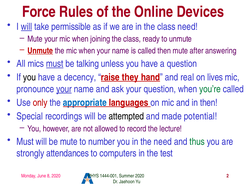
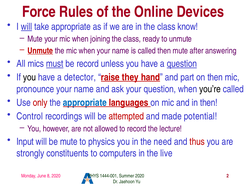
take permissible: permissible -> appropriate (71, 27)
class need: need -> know (188, 27)
be talking: talking -> record (88, 63)
question underline: none -> present (182, 63)
decency: decency -> detector (80, 77)
real: real -> part (187, 77)
on lives: lives -> then (215, 77)
your underline: present -> none (64, 89)
you’re colour: green -> black (210, 89)
Special: Special -> Control (30, 116)
attempted colour: black -> red (126, 116)
Must: Must -> Input (25, 141)
number: number -> physics (102, 141)
thus colour: green -> red (197, 141)
attendances: attendances -> constituents (68, 153)
test: test -> live (166, 153)
